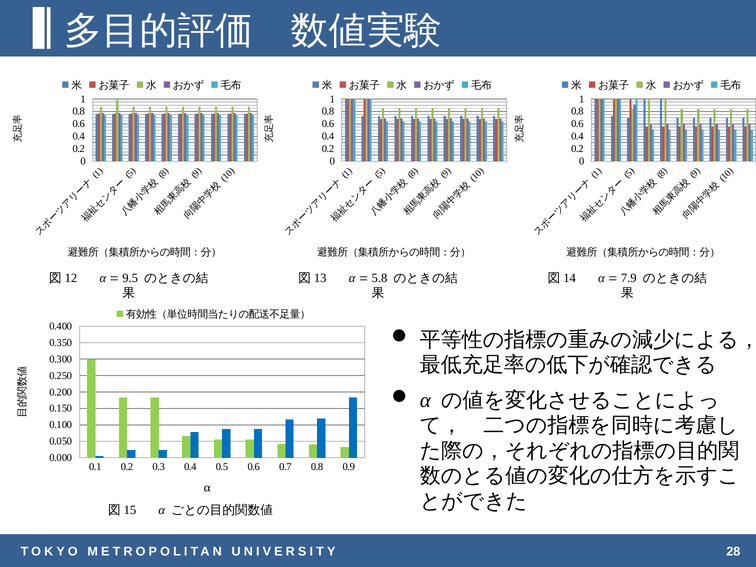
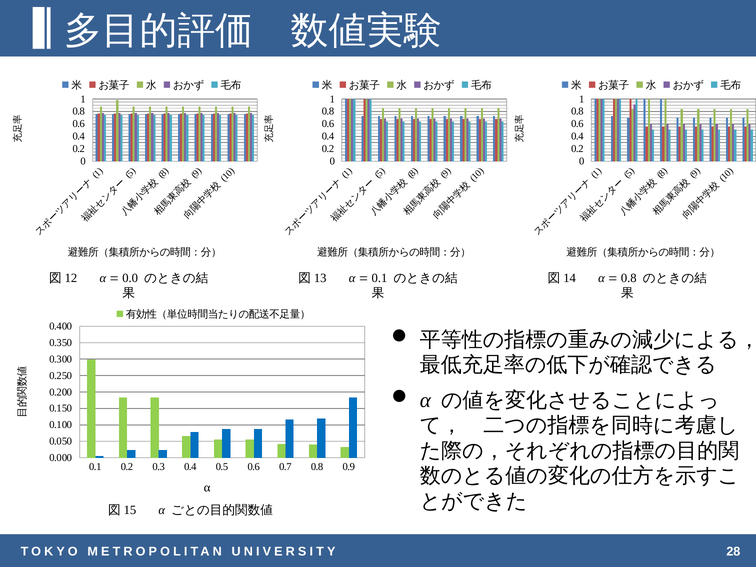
9.5: 9.5 -> 0.0 (130, 278)
5.8: 5.8 -> 0.1 (379, 278)
7.9: 7.9 -> 0.8 (629, 278)
